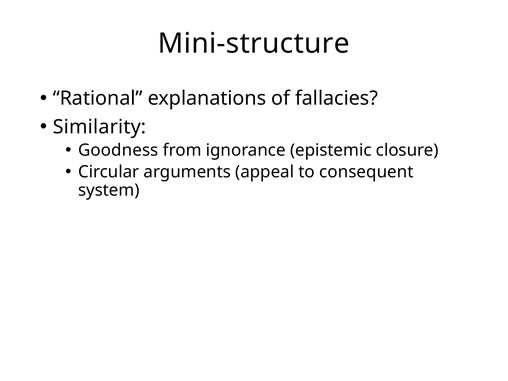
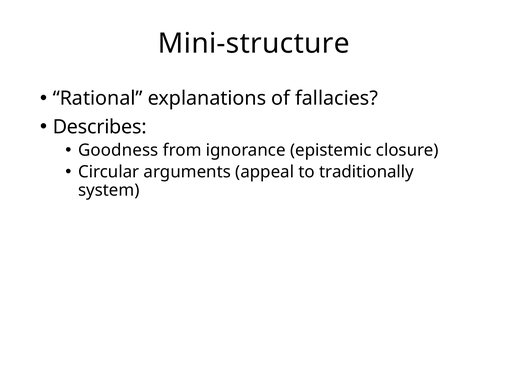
Similarity: Similarity -> Describes (100, 127)
consequent: consequent -> traditionally (366, 172)
